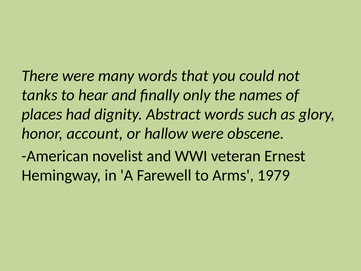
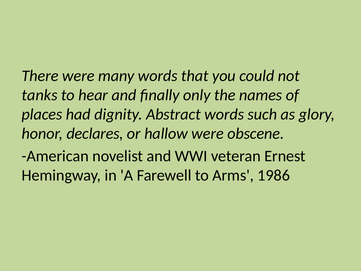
account: account -> declares (95, 134)
1979: 1979 -> 1986 (274, 175)
